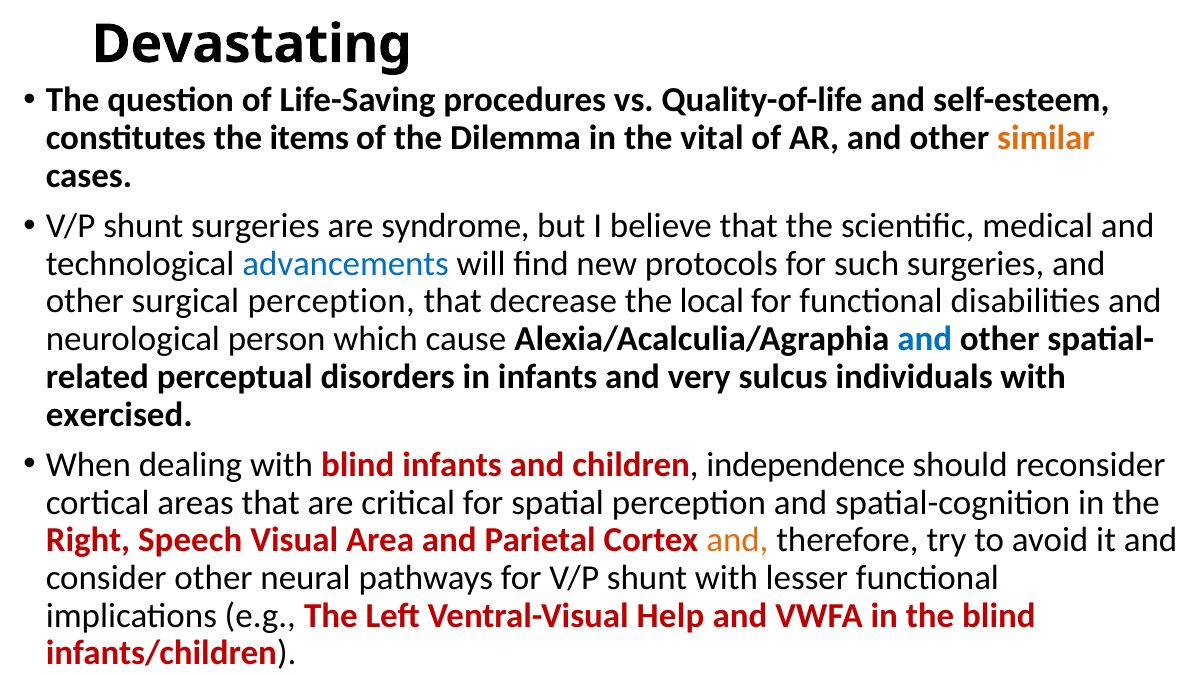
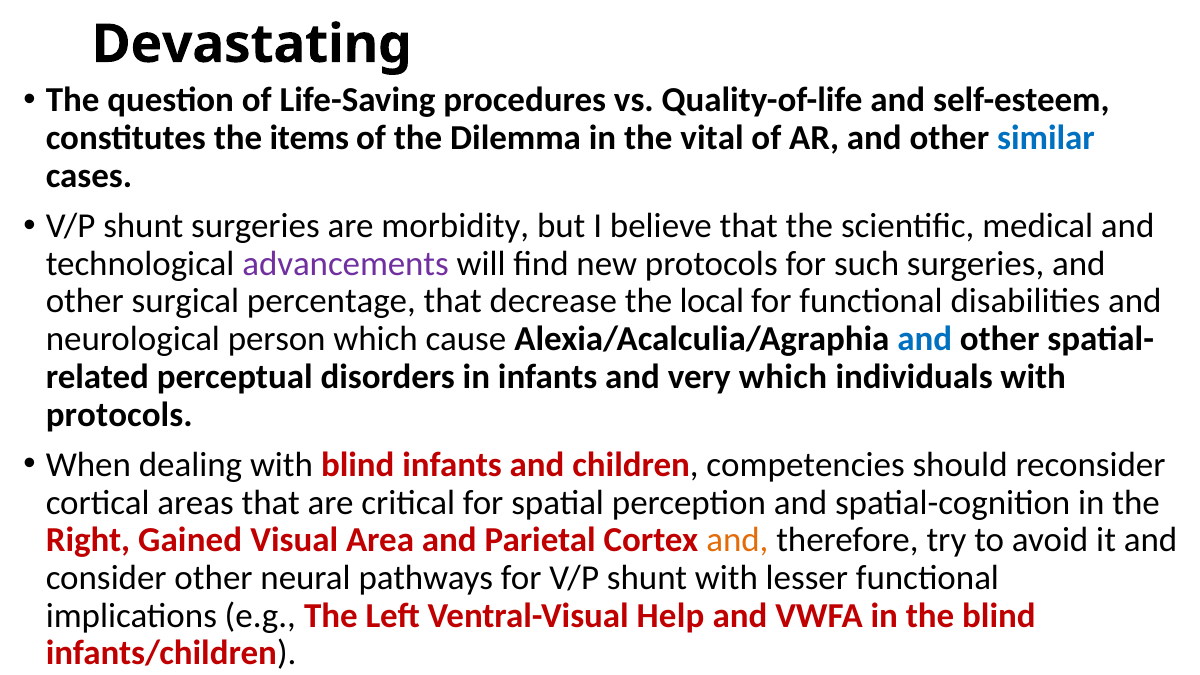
similar colour: orange -> blue (1046, 138)
syndrome: syndrome -> morbidity (455, 226)
advancements colour: blue -> purple (346, 264)
surgical perception: perception -> percentage (331, 301)
very sulcus: sulcus -> which (783, 377)
exercised: exercised -> protocols (119, 414)
independence: independence -> competencies (806, 465)
Speech: Speech -> Gained (190, 540)
